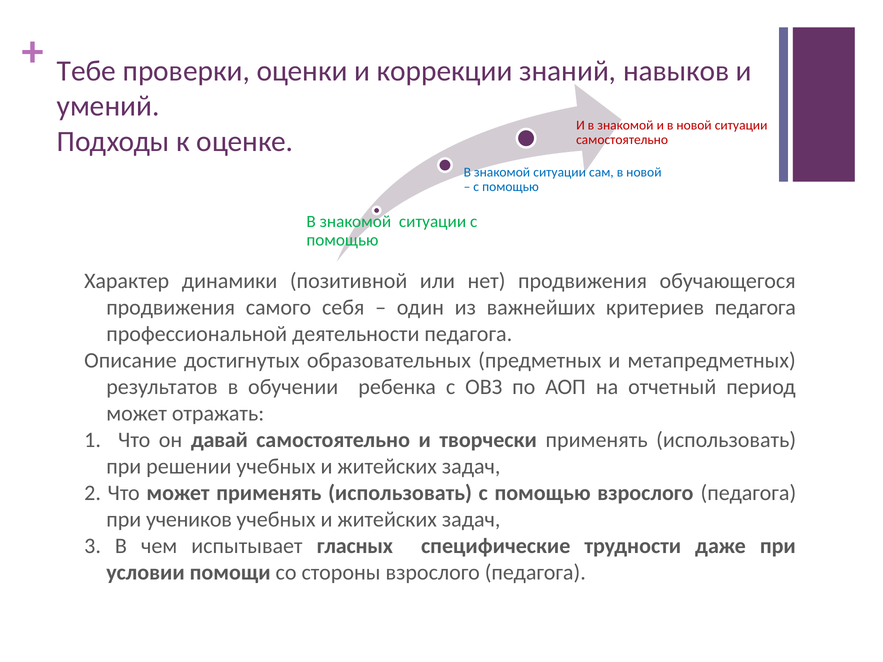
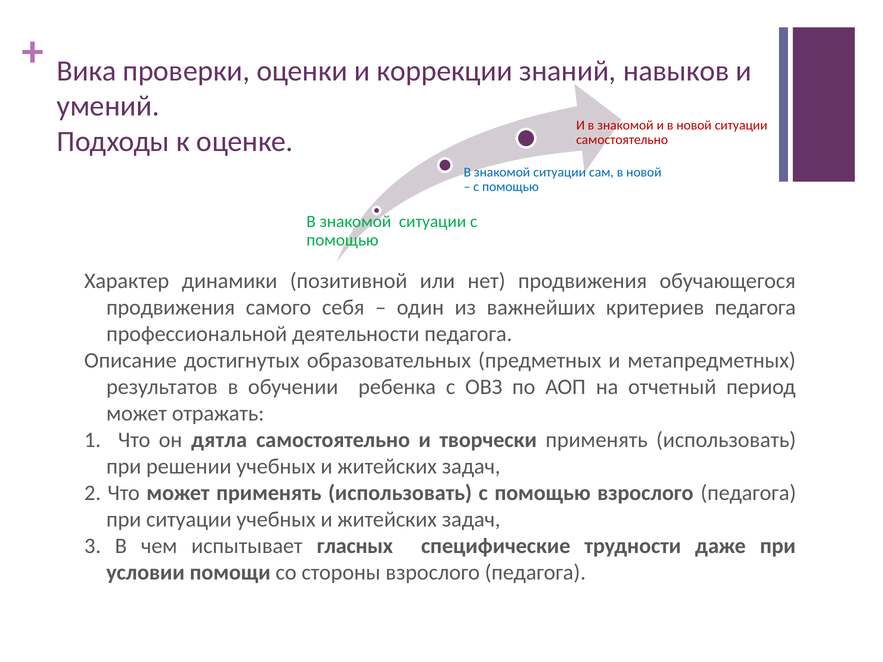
Тебе: Тебе -> Вика (87, 71)
давай: давай -> дятла (219, 440)
при учеников: учеников -> ситуации (189, 520)
